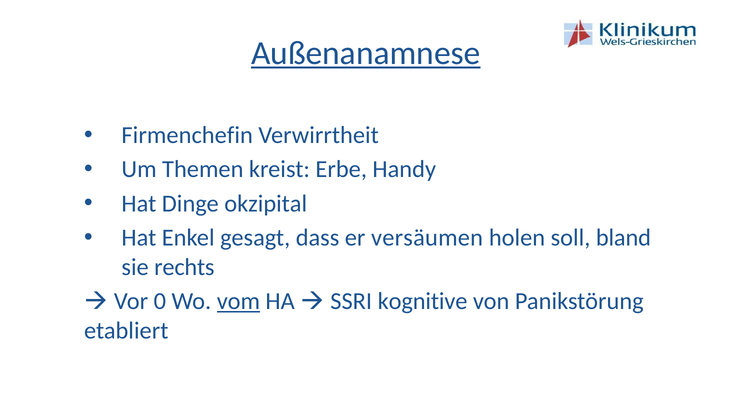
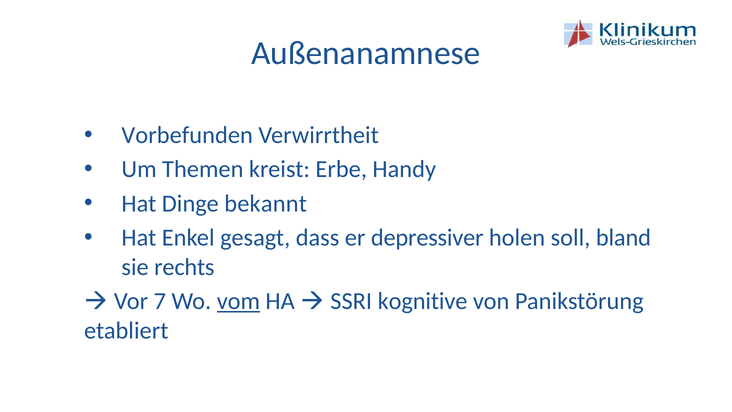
Außenanamnese underline: present -> none (366, 53)
Firmenchefin: Firmenchefin -> Vorbefunden (187, 135)
okzipital: okzipital -> bekannt (266, 203)
versäumen: versäumen -> depressiver (427, 238)
0: 0 -> 7 (160, 301)
